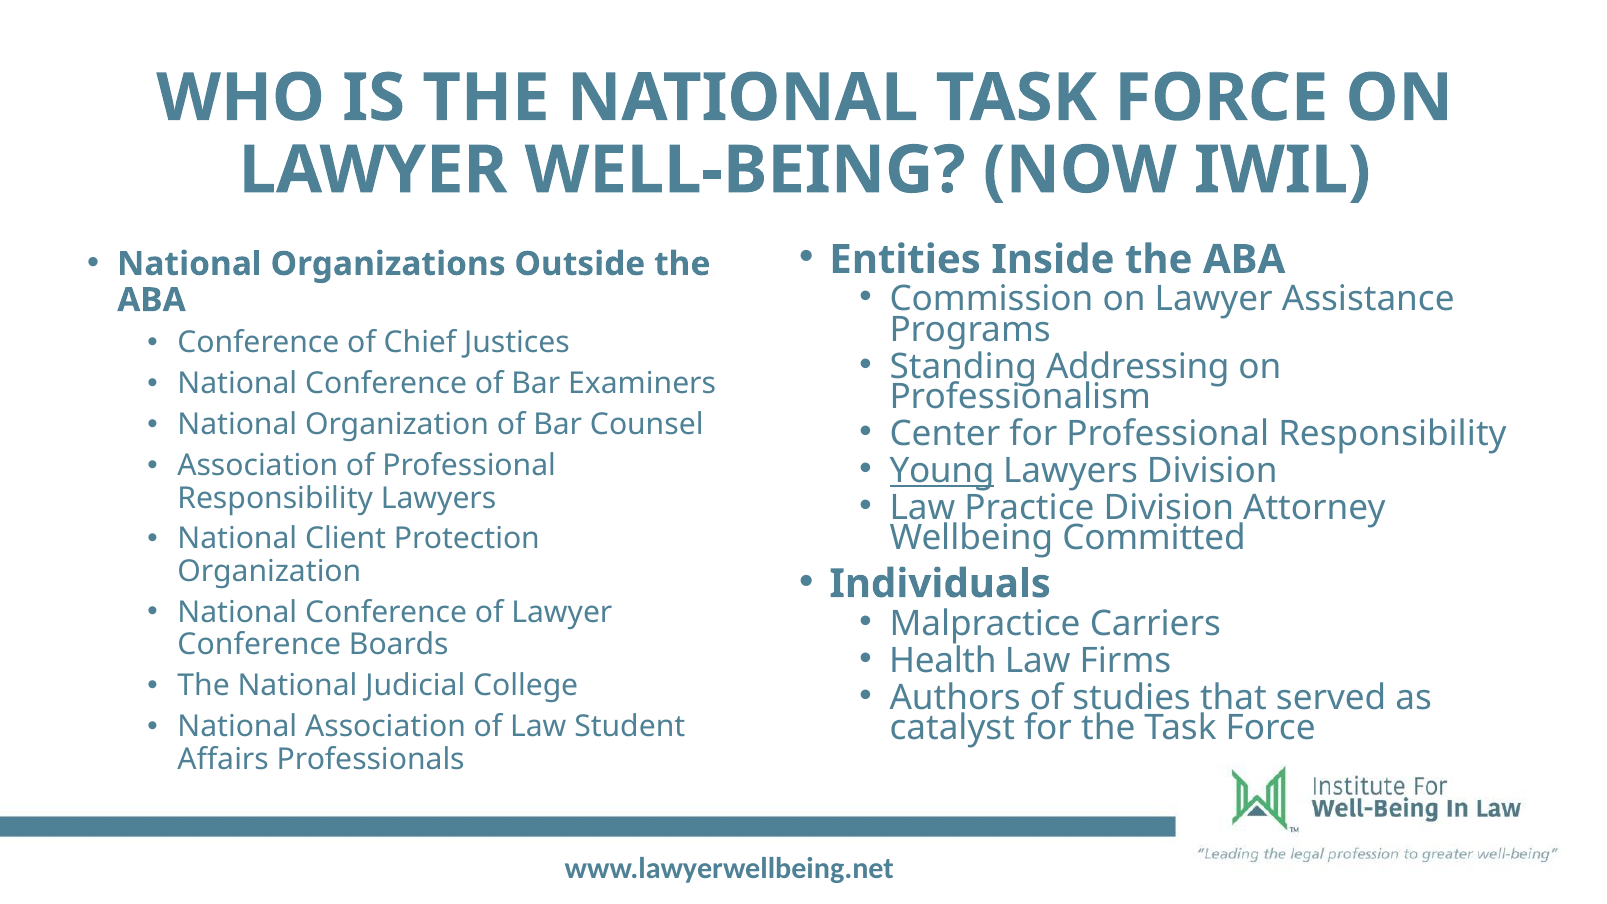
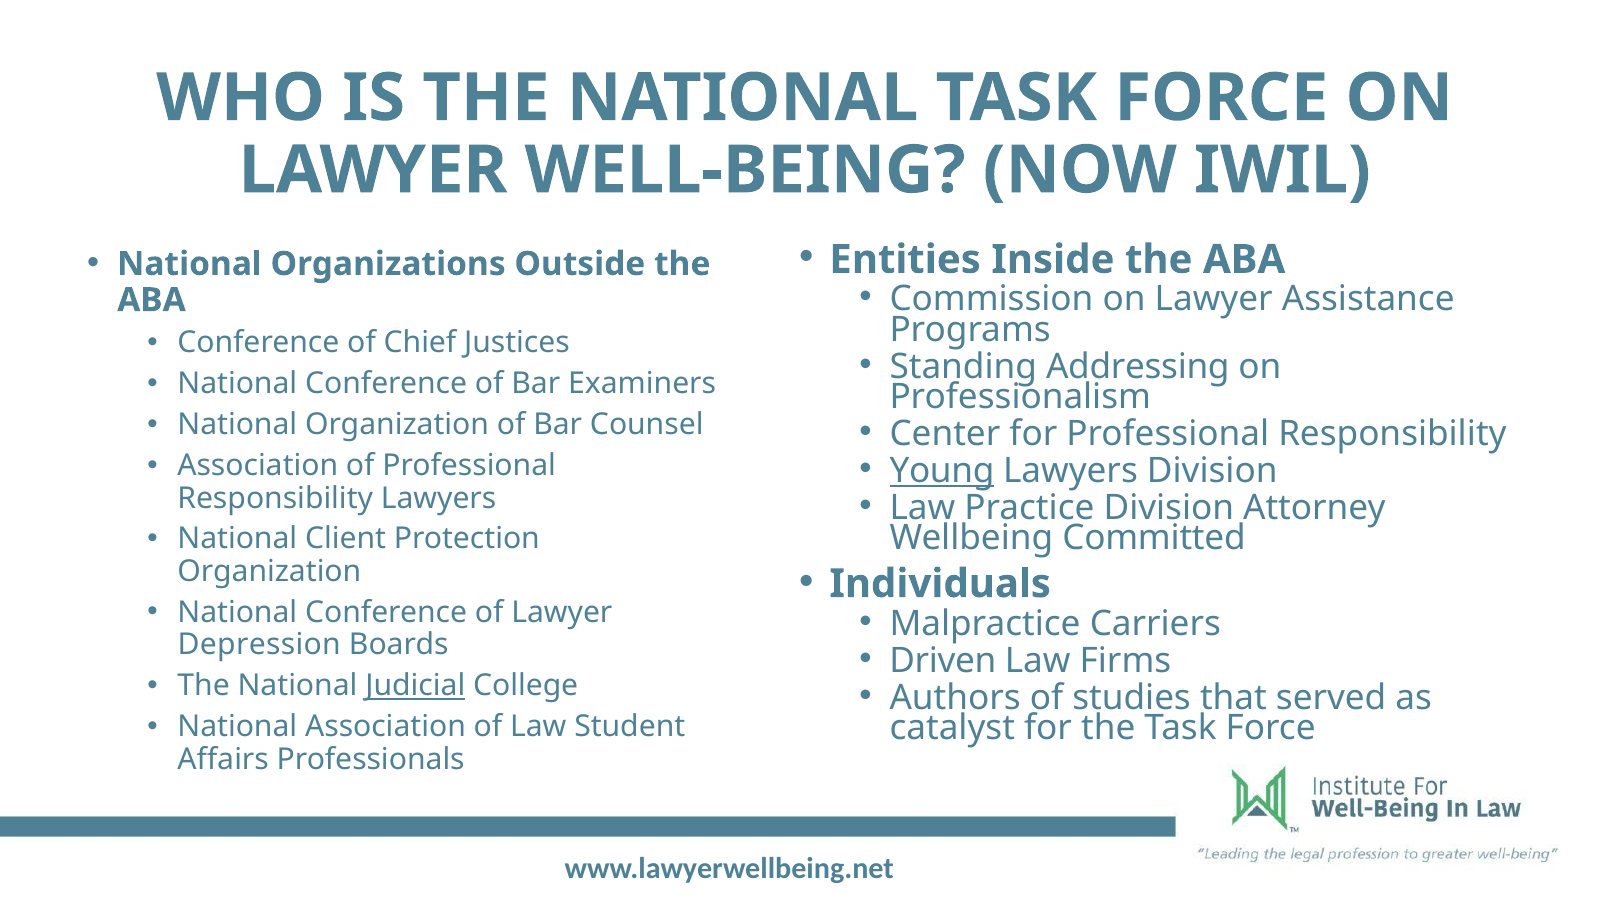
Conference: Conference -> Depression (259, 645)
Health: Health -> Driven (943, 660)
Judicial underline: none -> present (415, 686)
